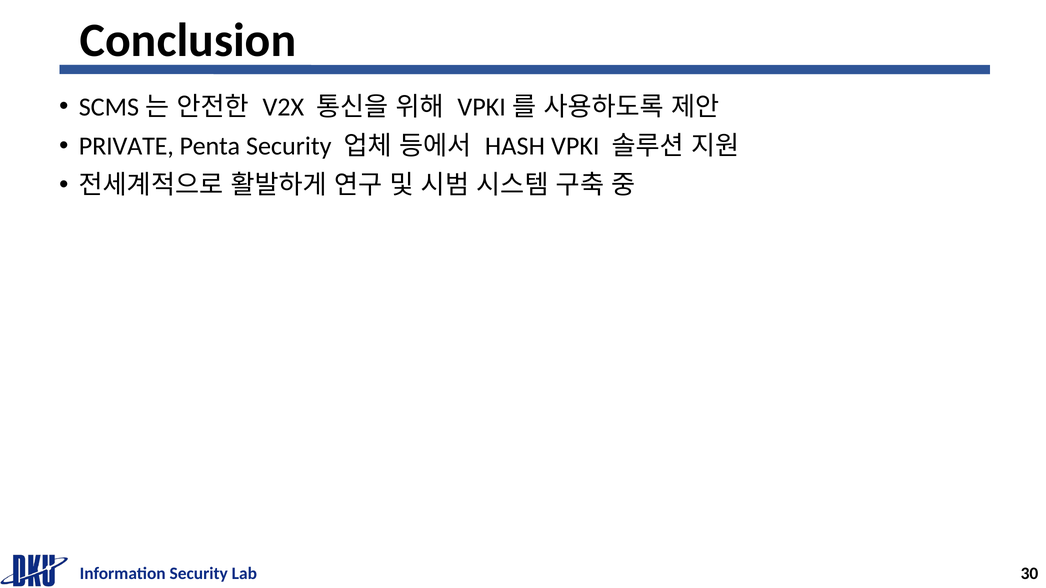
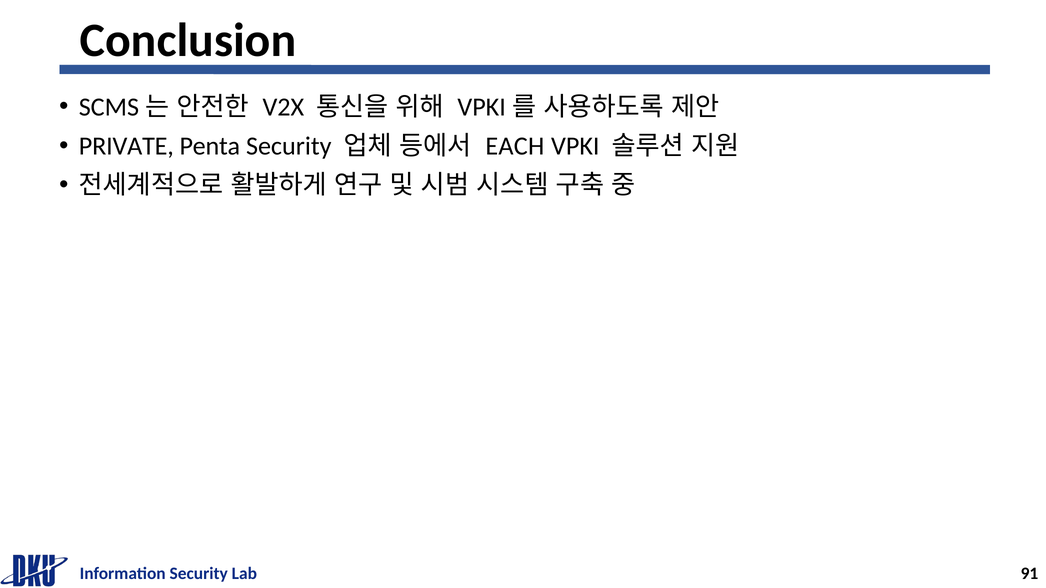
HASH: HASH -> EACH (515, 146)
30: 30 -> 91 (1029, 574)
